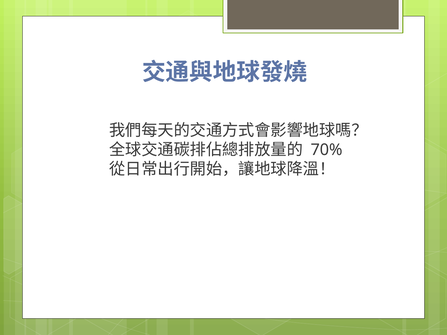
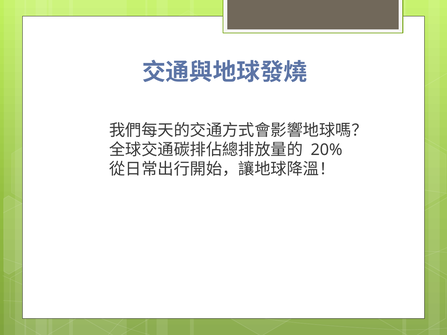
70%: 70% -> 20% (327, 150)
